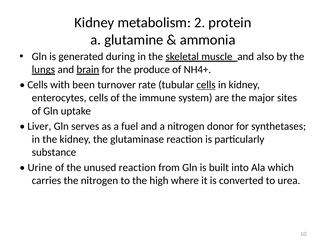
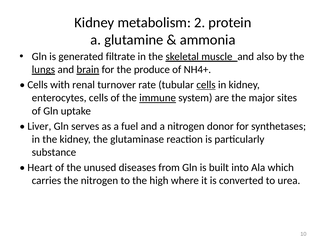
during: during -> filtrate (121, 56)
been: been -> renal (84, 85)
immune underline: none -> present (158, 98)
Urine: Urine -> Heart (40, 167)
unused reaction: reaction -> diseases (137, 167)
